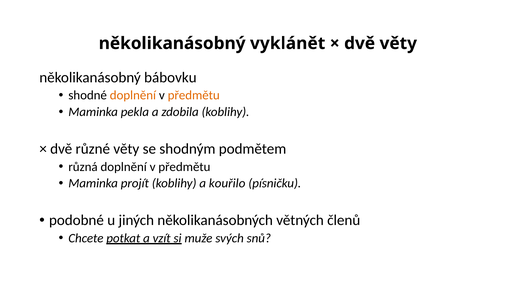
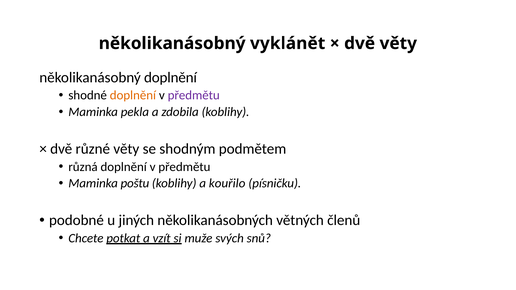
několikanásobný bábovku: bábovku -> doplnění (170, 78)
předmětu colour: orange -> purple (194, 95)
projít: projít -> poštu (135, 183)
